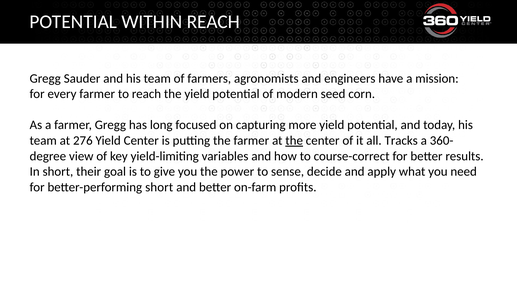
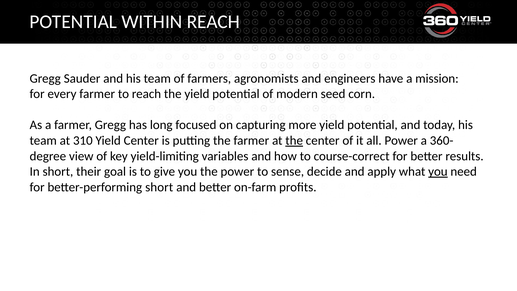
276: 276 -> 310 (83, 140)
all Tracks: Tracks -> Power (401, 140)
you underline: none -> present (438, 171)
